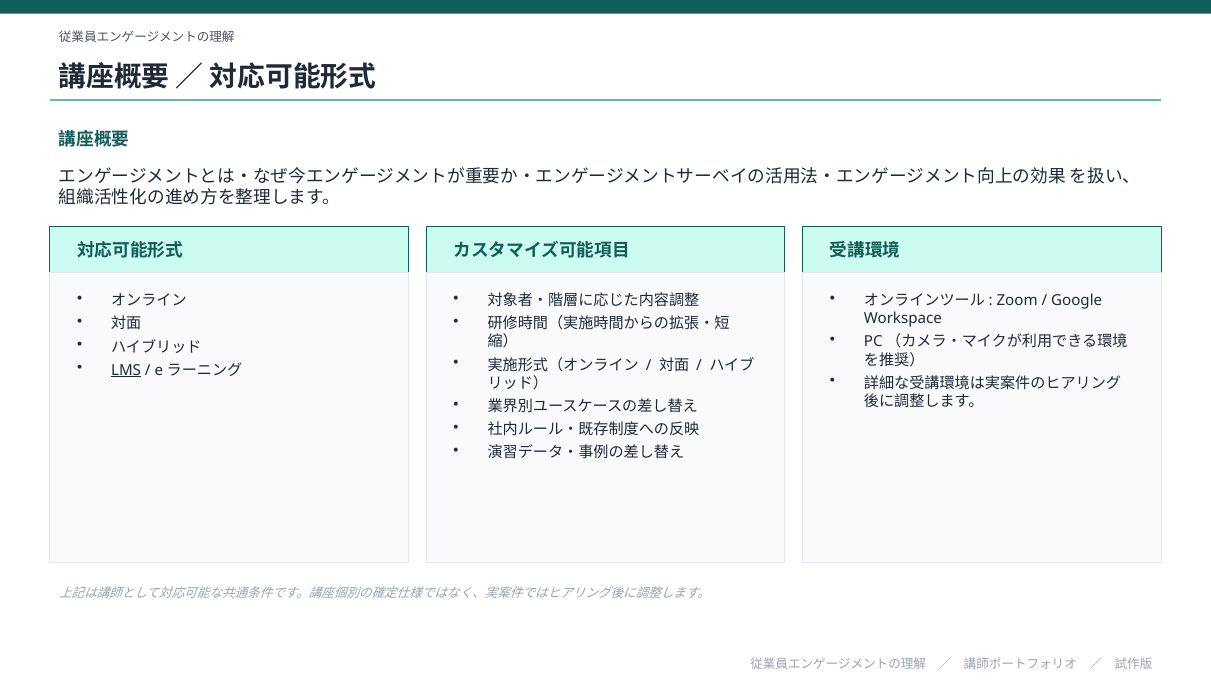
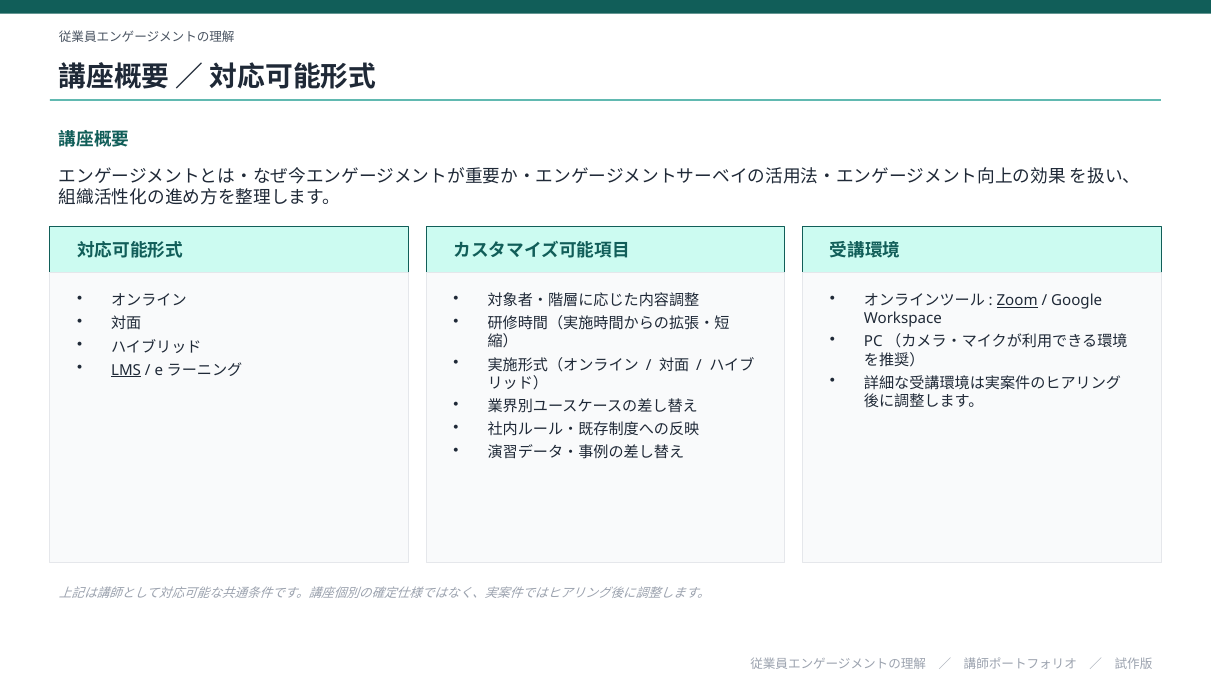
Zoom underline: none -> present (1017, 301)
